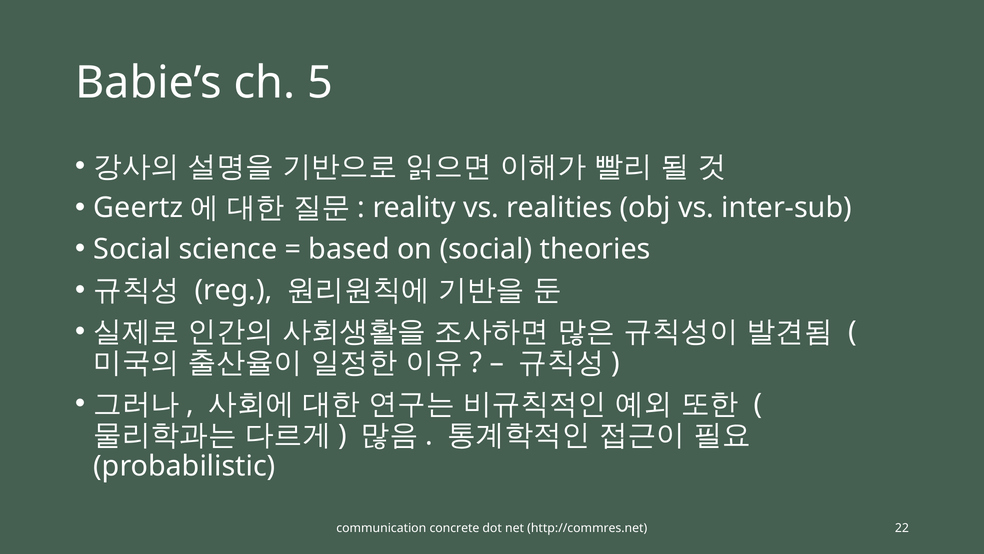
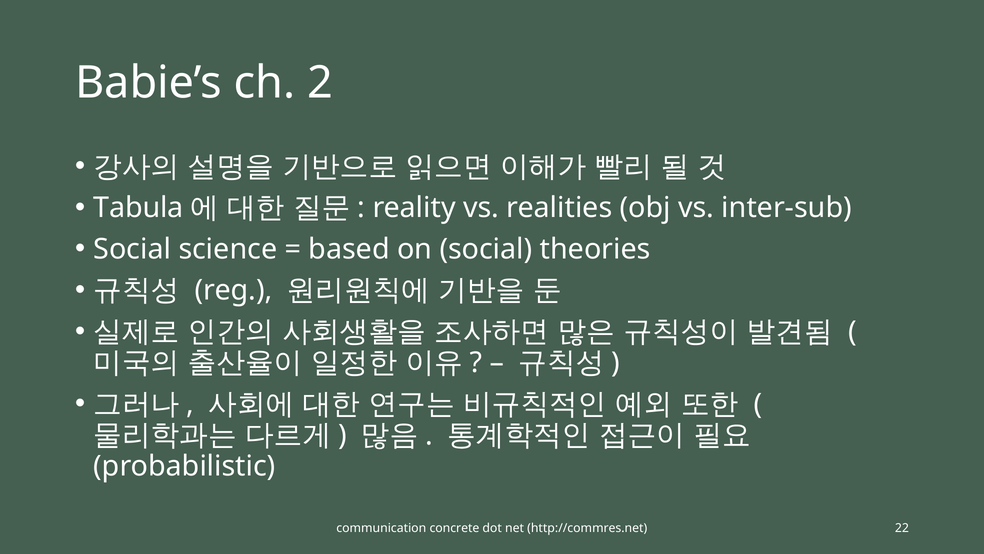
5: 5 -> 2 (320, 83)
Geertz: Geertz -> Tabula (138, 208)
